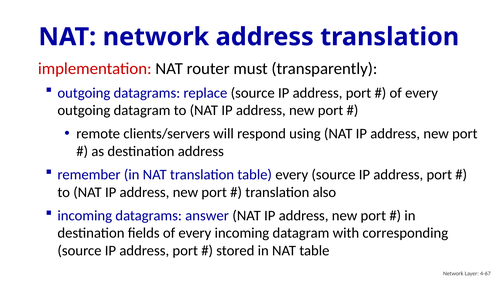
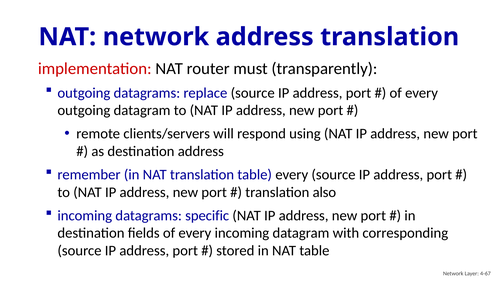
answer: answer -> specific (207, 216)
